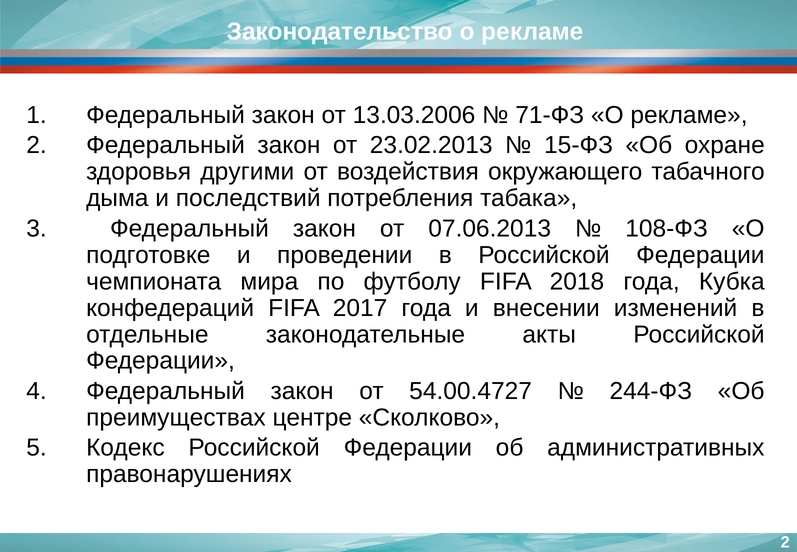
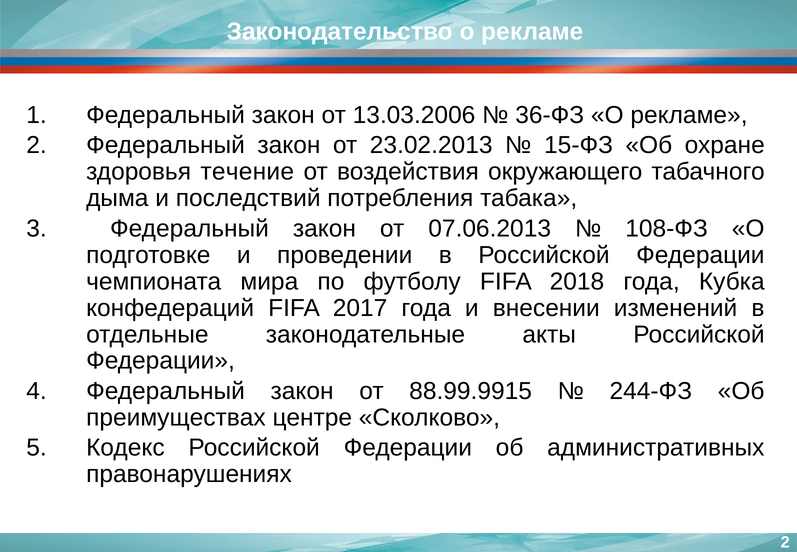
71-ФЗ: 71-ФЗ -> 36-ФЗ (550, 115)
другими: другими -> течение (247, 172)
54.00.4727: 54.00.4727 -> 88.99.9915 (471, 391)
